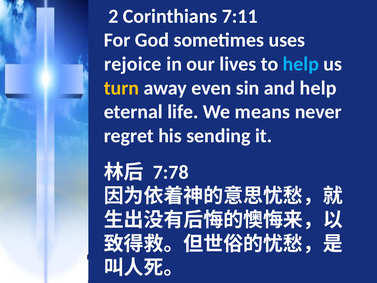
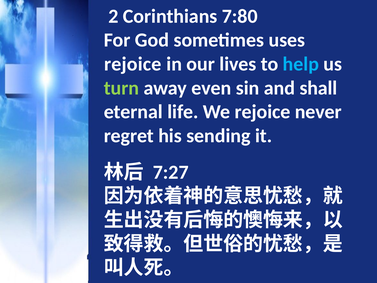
7:11: 7:11 -> 7:80 (240, 16)
turn colour: yellow -> light green (121, 88)
and help: help -> shall (318, 88)
We means: means -> rejoice (263, 112)
7:78: 7:78 -> 7:27 (171, 172)
